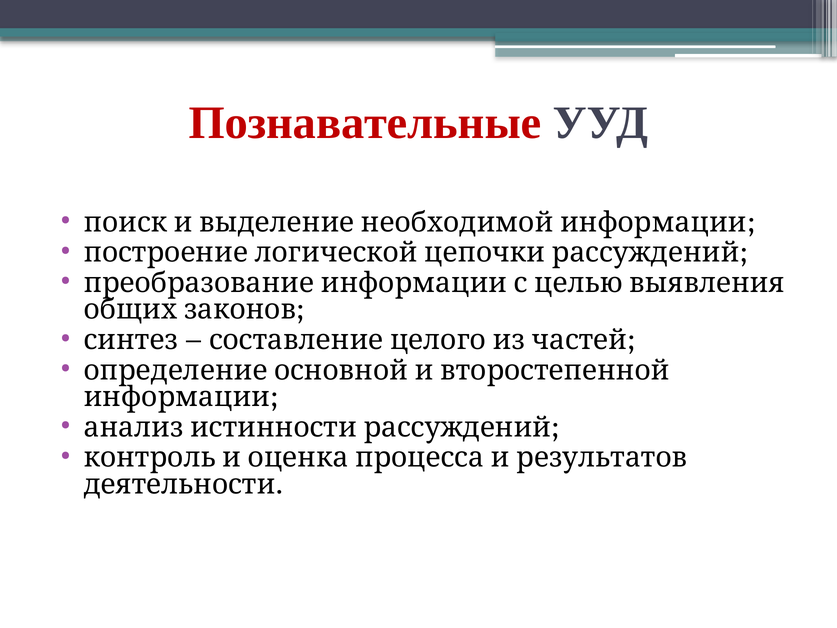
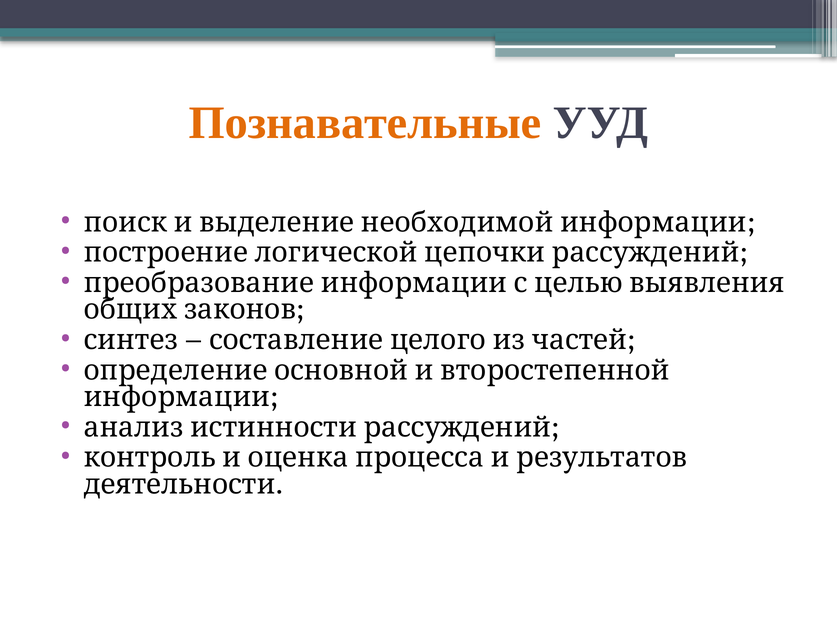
Познавательные colour: red -> orange (365, 123)
